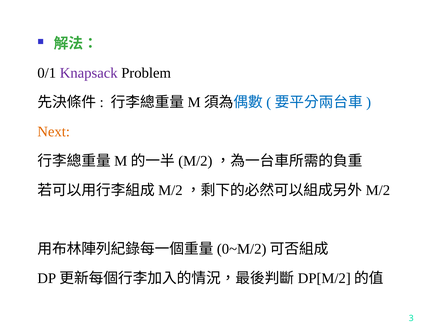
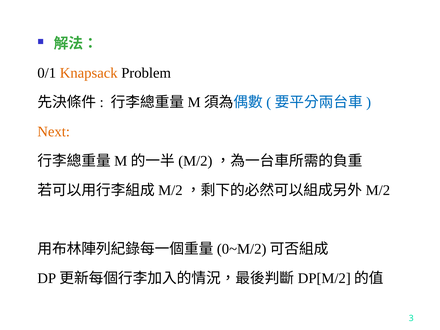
Knapsack colour: purple -> orange (89, 73)
